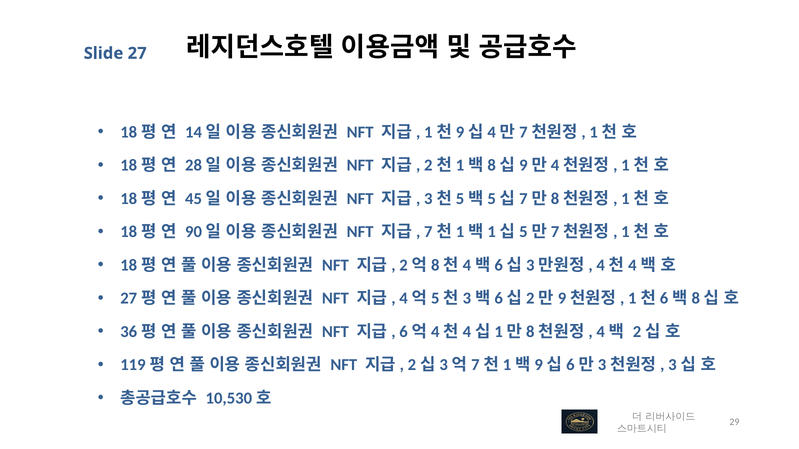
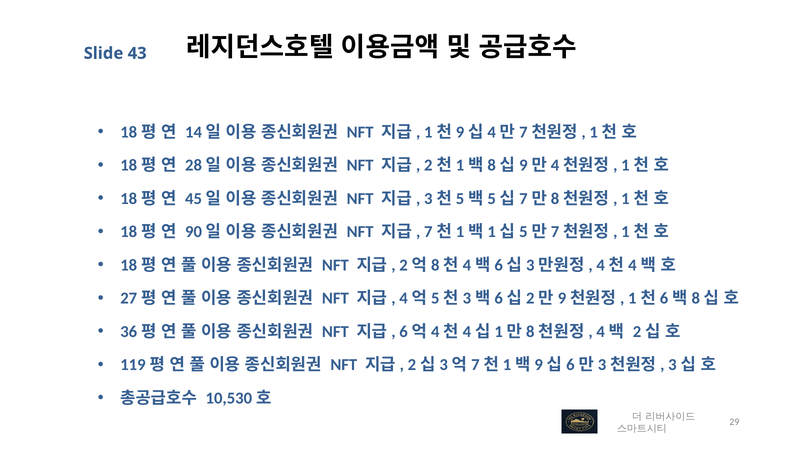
27: 27 -> 43 (137, 53)
